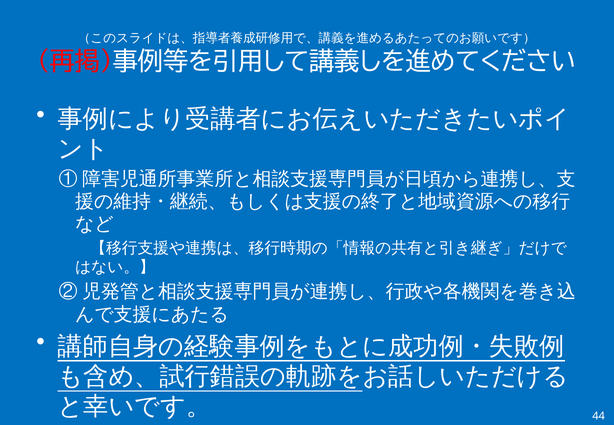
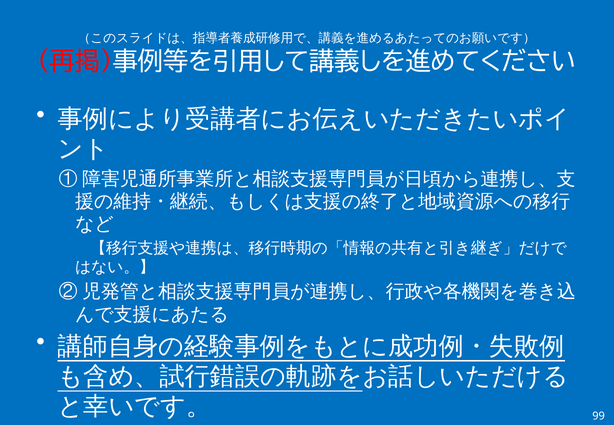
44: 44 -> 99 (599, 416)
